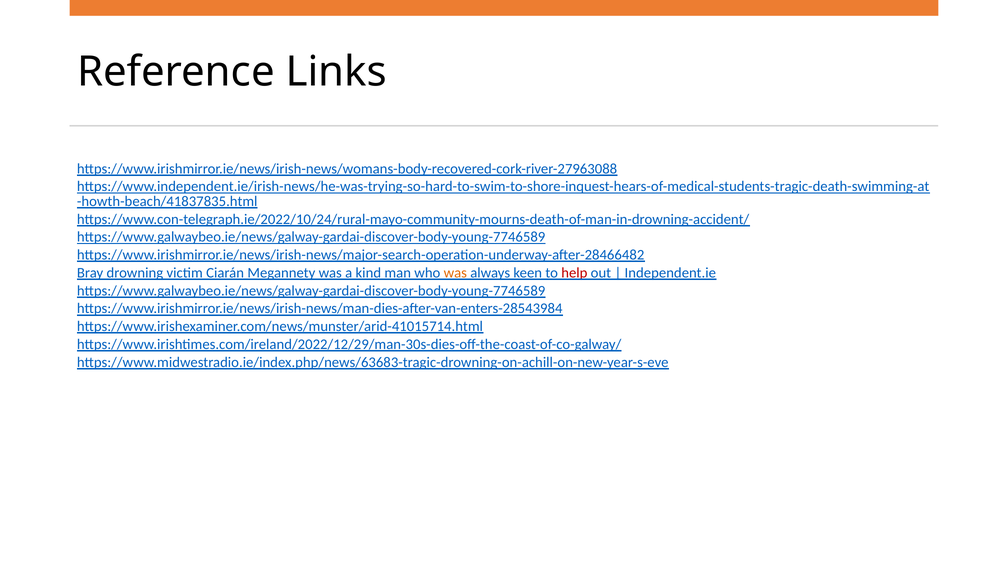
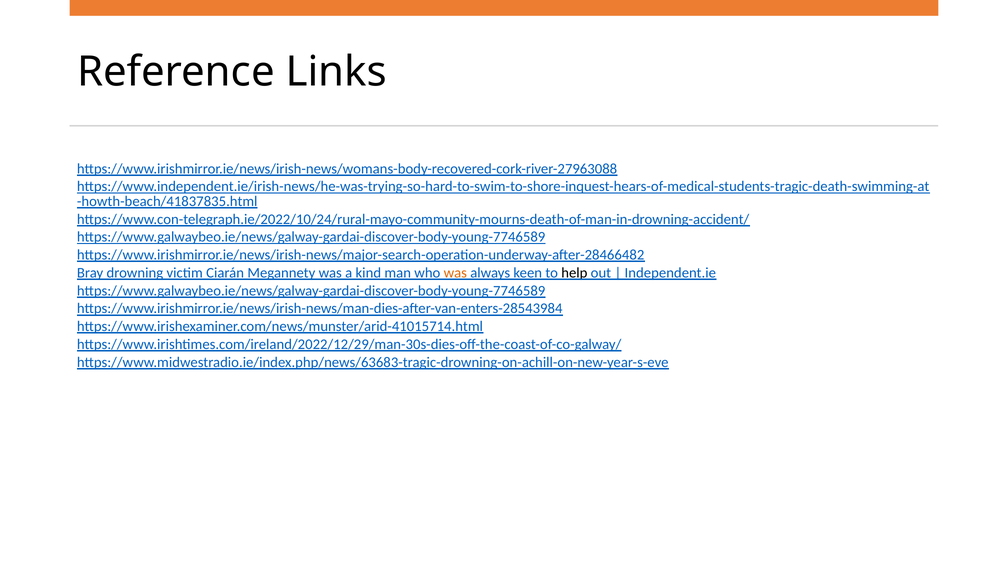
help colour: red -> black (574, 273)
